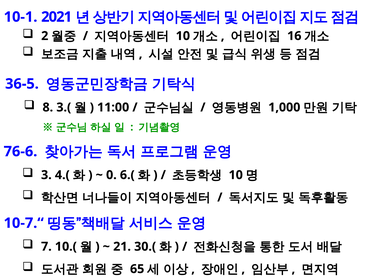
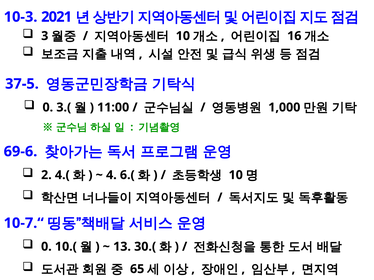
10-1: 10-1 -> 10-3 (21, 17)
2: 2 -> 3 (45, 36)
36-5: 36-5 -> 37-5 (22, 84)
8: 8 -> 0 (48, 108)
76-6: 76-6 -> 69-6 (20, 152)
3: 3 -> 2 (46, 175)
0: 0 -> 4 (111, 175)
7: 7 -> 0 (46, 247)
21: 21 -> 13 (122, 247)
